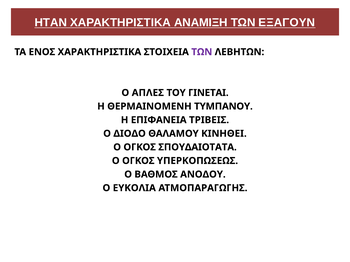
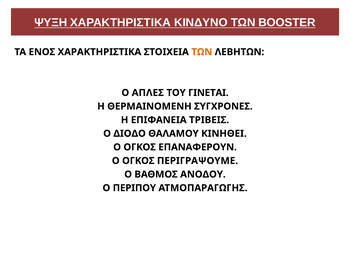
ΗΤΑΝ: ΗΤΑΝ -> ΨΥΞΗ (51, 23)
ΑΝΑΜΙΞΗ: ΑΝΑΜΙΞΗ -> ΚΙΝΔΥΝΟ (201, 23)
ΕΞΑΓΟΥΝ: ΕΞΑΓΟΥΝ -> BOOSTER (287, 23)
ΤΩΝ colour: purple -> orange (202, 52)
ΤΥΜΠΑΝΟΥ: ΤΥΜΠΑΝΟΥ -> ΣΥΓΧΡΟΝΕΣ (223, 107)
ΣΠΟΥΔΑΙΟΤΑΤΑ: ΣΠΟΥΔΑΙΟΤΑΤΑ -> ΕΠΑΝΑΦΕΡΟΥΝ (198, 147)
ΥΠΕΡΚΟΠΩΣΕΩΣ: ΥΠΕΡΚΟΠΩΣΕΩΣ -> ΠΕΡΙΓΡΑΨΟΥΜΕ (198, 161)
ΕΥΚΟΛΙΑ: ΕΥΚΟΛΙΑ -> ΠΕΡΙΠΟΥ (134, 188)
